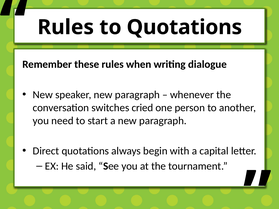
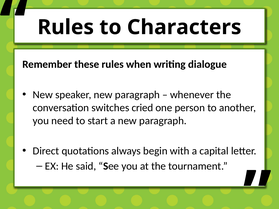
to Quotations: Quotations -> Characters (184, 27)
